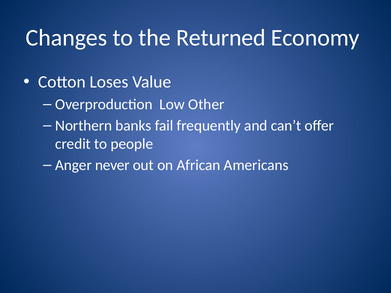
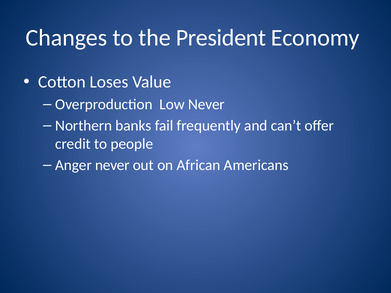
Returned: Returned -> President (221, 38)
Low Other: Other -> Never (206, 104)
